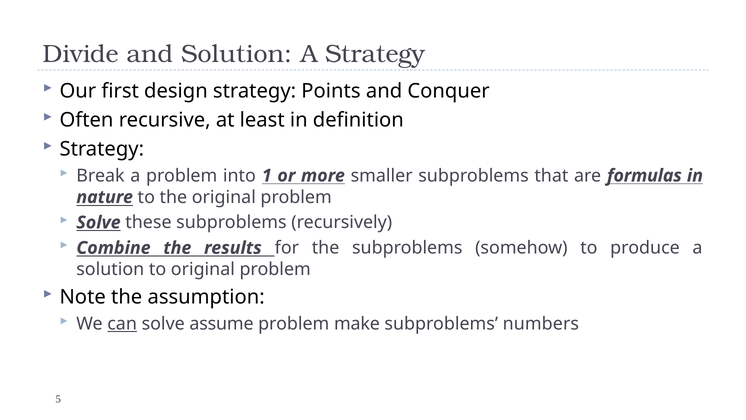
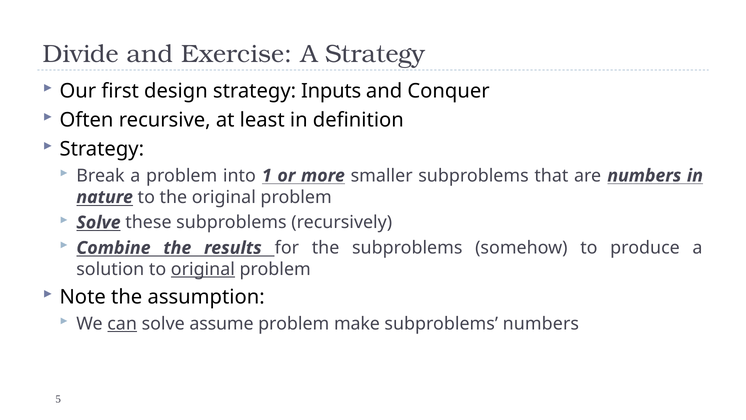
and Solution: Solution -> Exercise (237, 54)
Points: Points -> Inputs (331, 91)
are formulas: formulas -> numbers (644, 175)
original underline: none -> present (203, 269)
